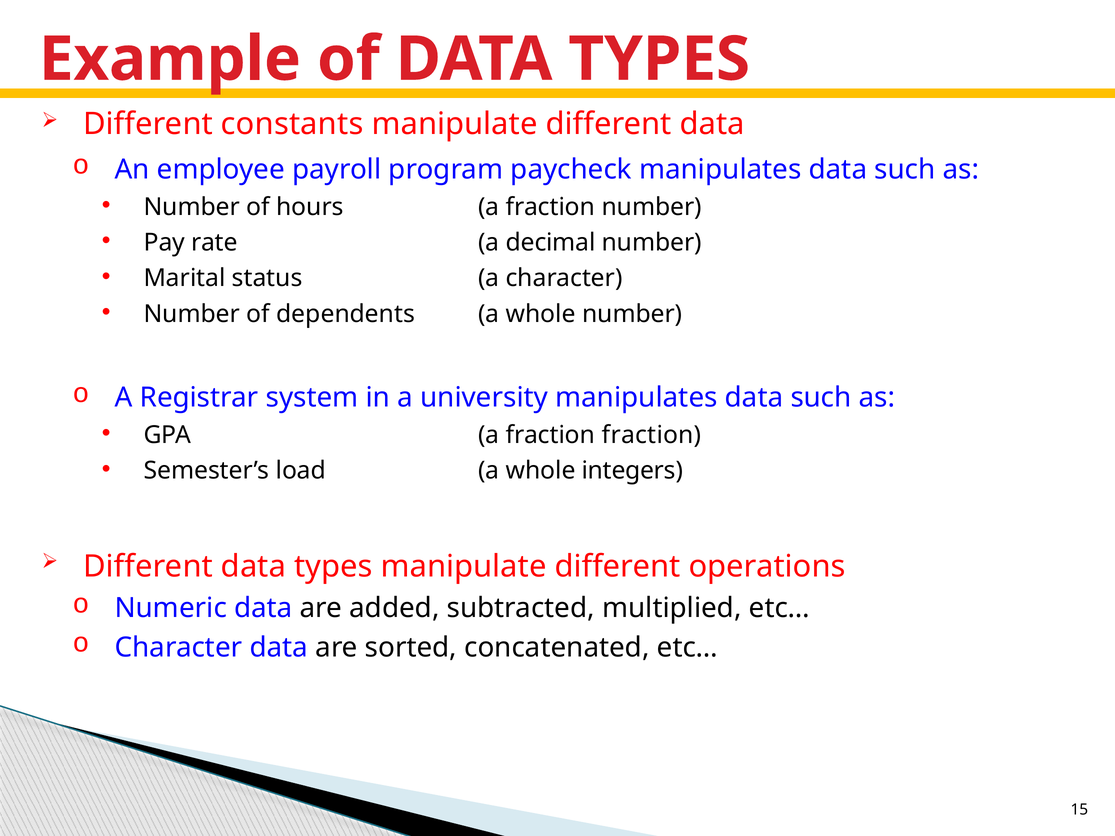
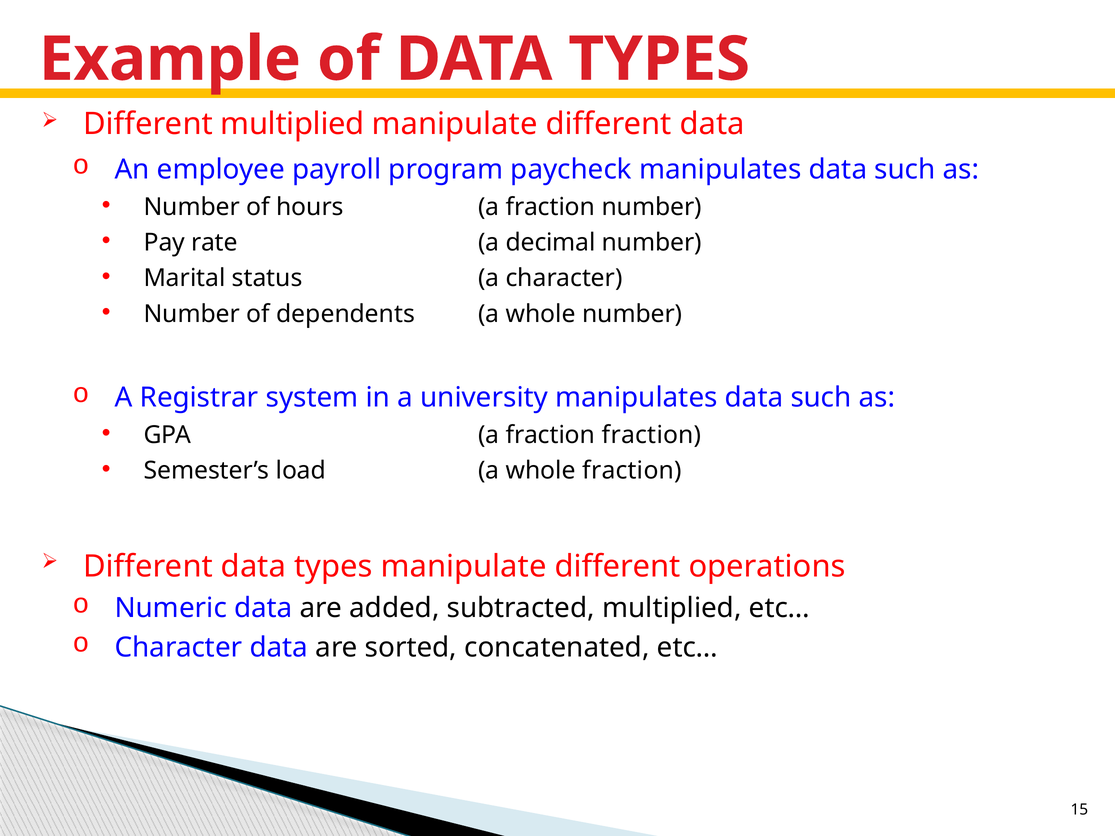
Different constants: constants -> multiplied (292, 124)
whole integers: integers -> fraction (632, 471)
